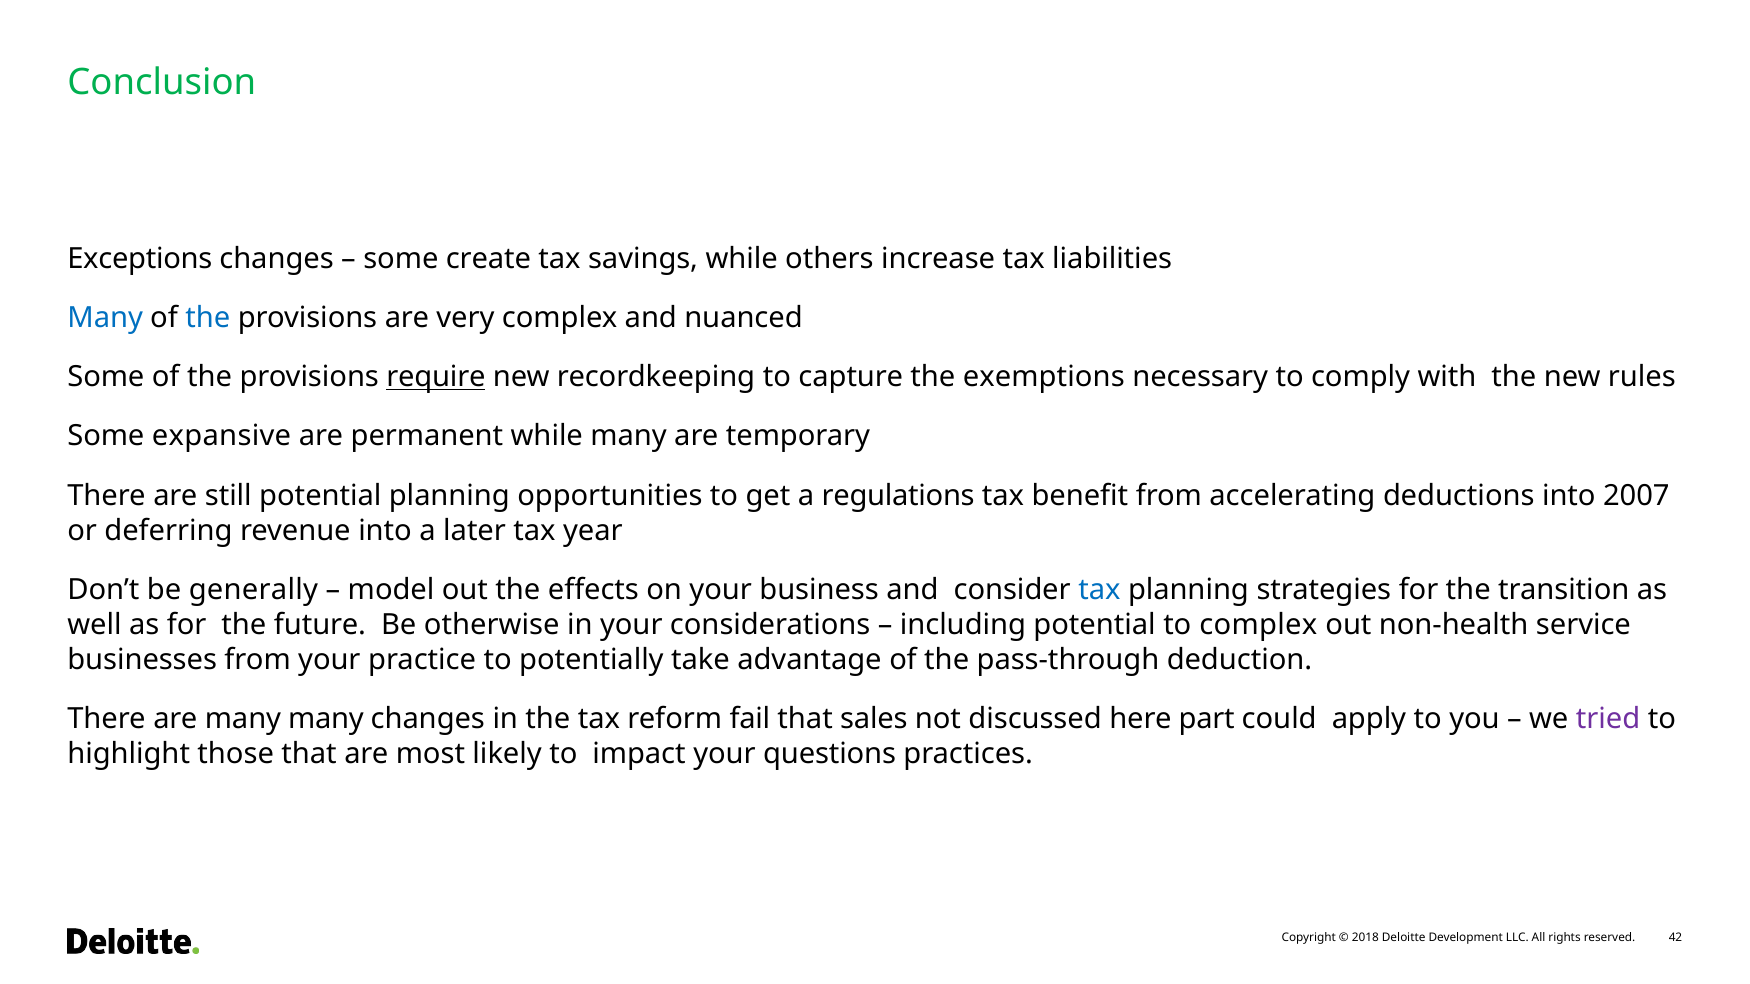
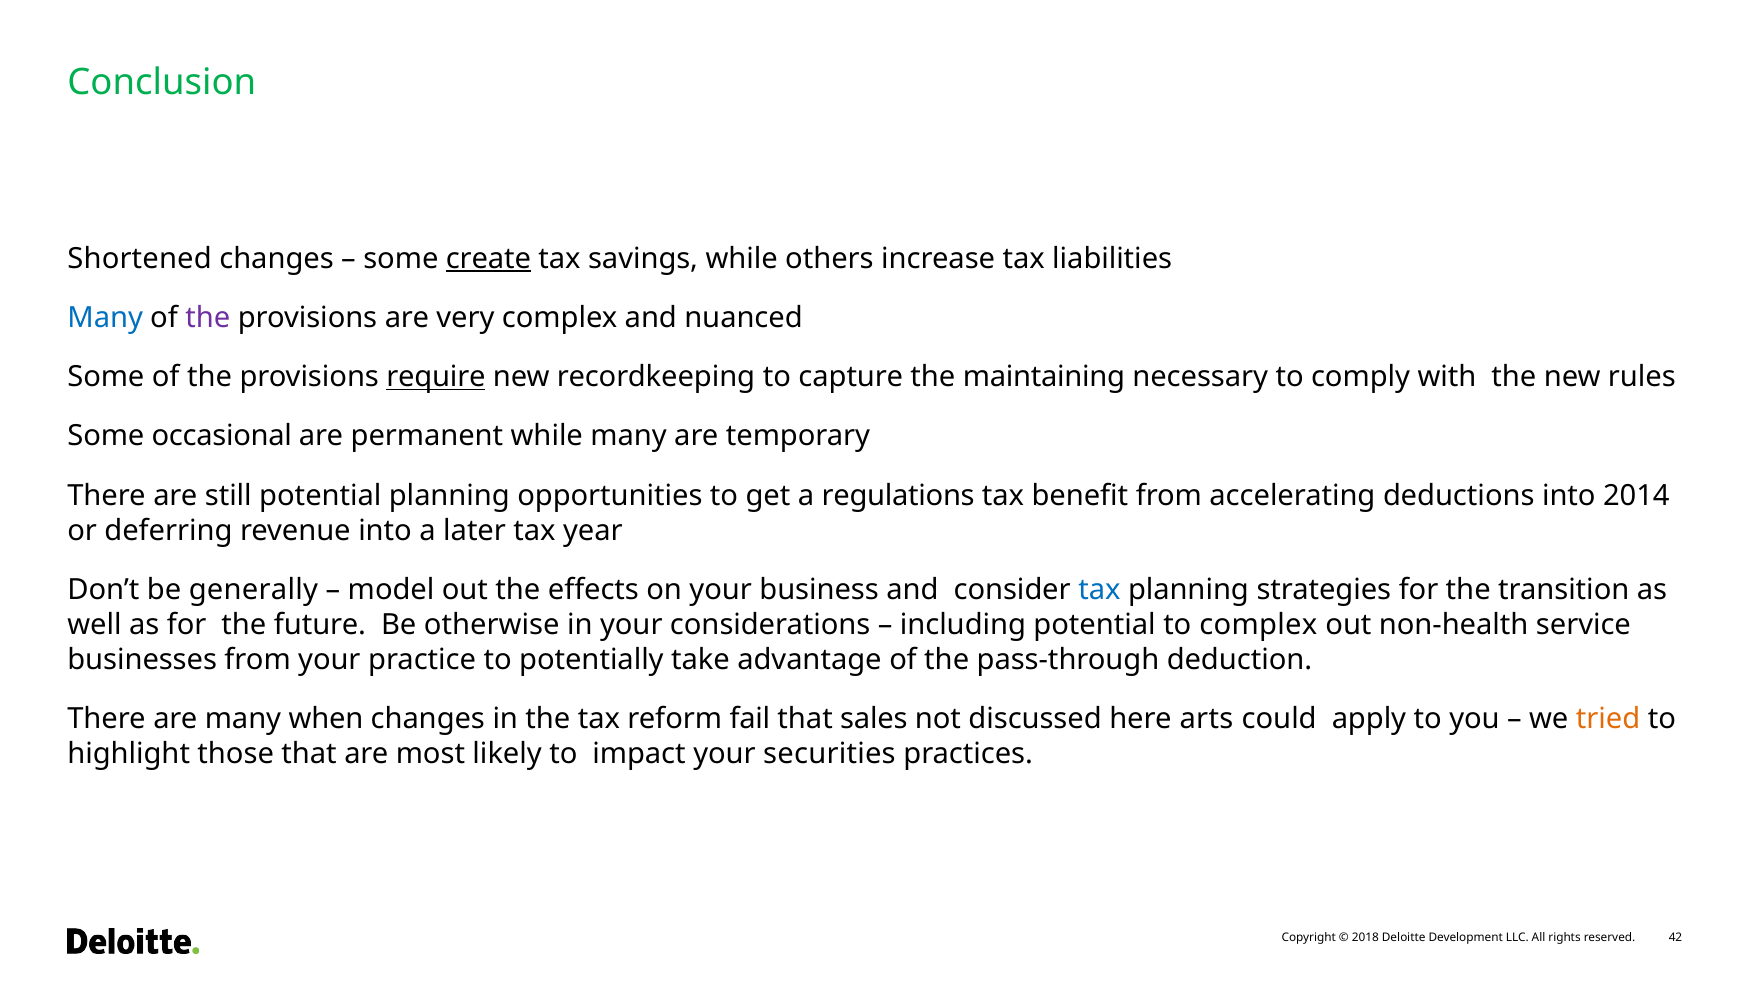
Exceptions: Exceptions -> Shortened (140, 259)
create underline: none -> present (488, 259)
the colour: blue -> purple (208, 318)
exemptions: exemptions -> maintaining (1044, 377)
expansive: expansive -> occasional (222, 436)
2007: 2007 -> 2014 (1636, 496)
many many: many -> when (326, 719)
part: part -> arts (1206, 719)
tried colour: purple -> orange (1608, 719)
questions: questions -> securities (829, 754)
